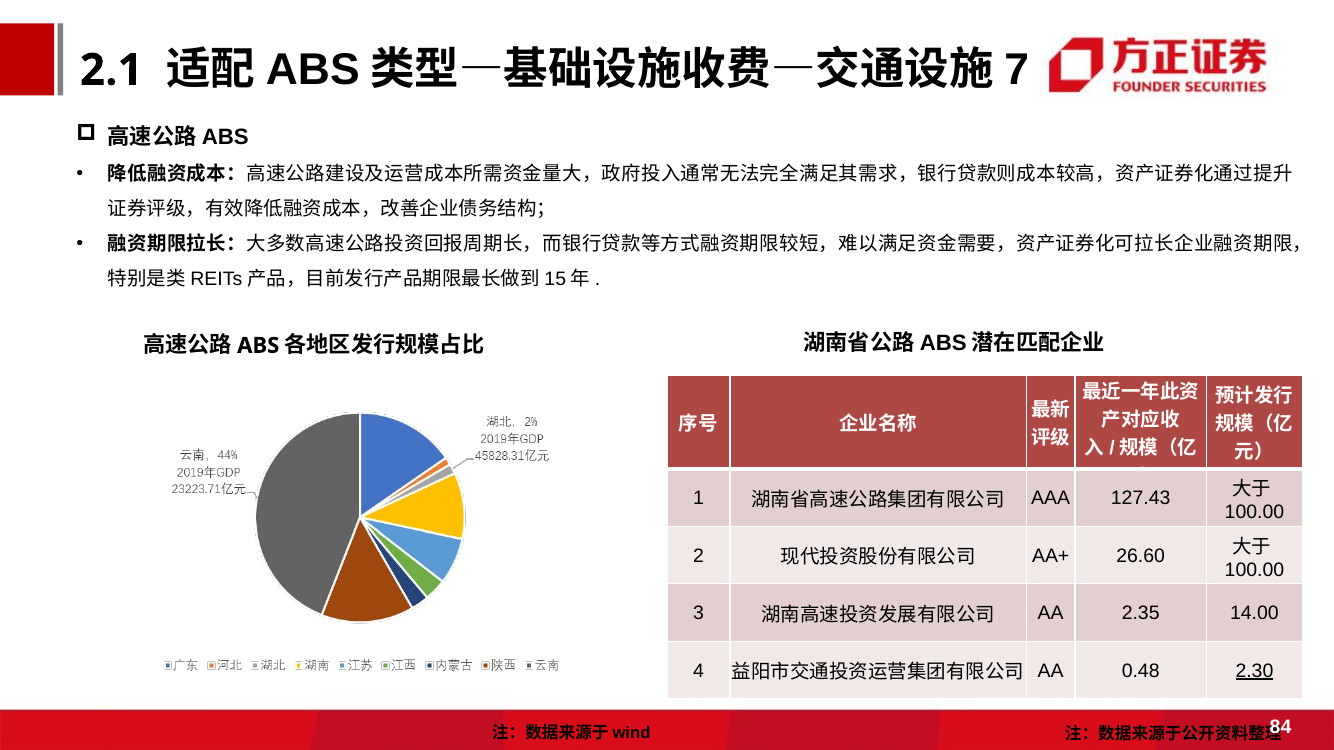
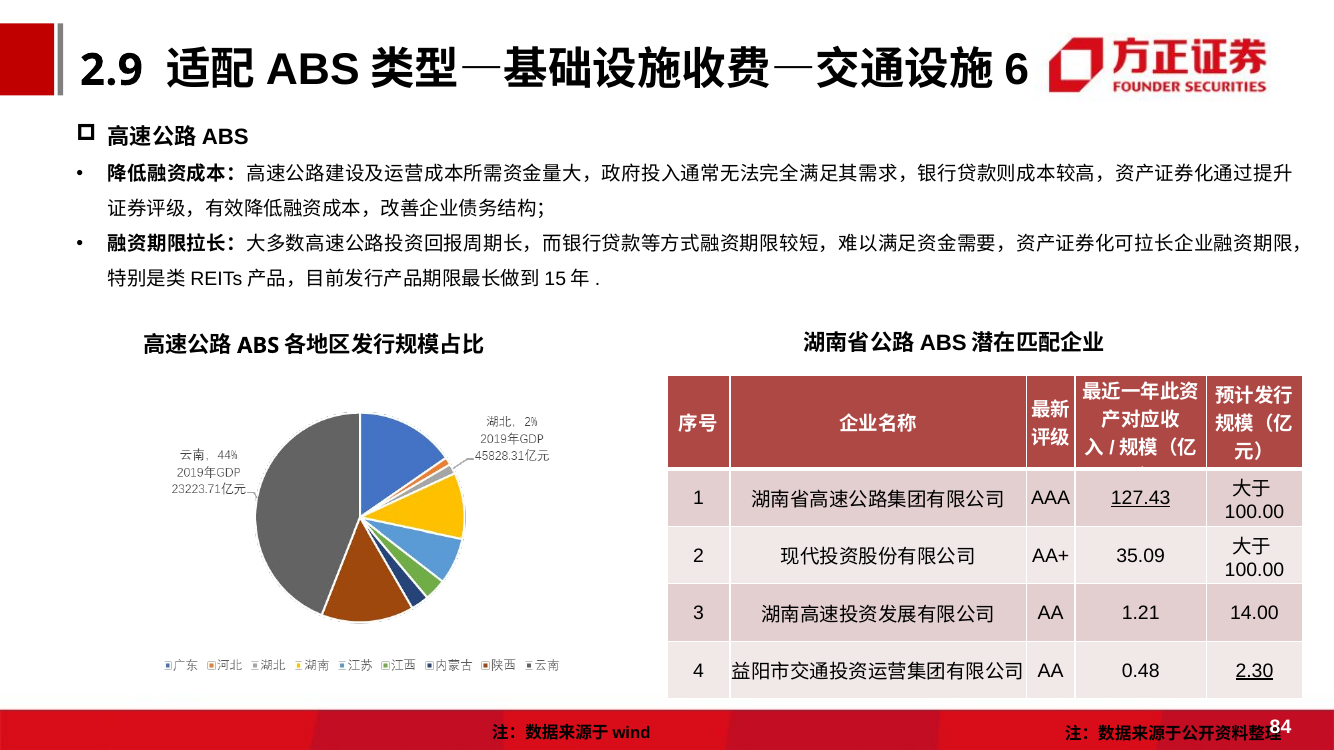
2.1: 2.1 -> 2.9 (111, 70)
7: 7 -> 6 (1017, 70)
127.43 underline: none -> present (1141, 499)
26.60: 26.60 -> 35.09 (1141, 556)
2.35: 2.35 -> 1.21 (1141, 614)
